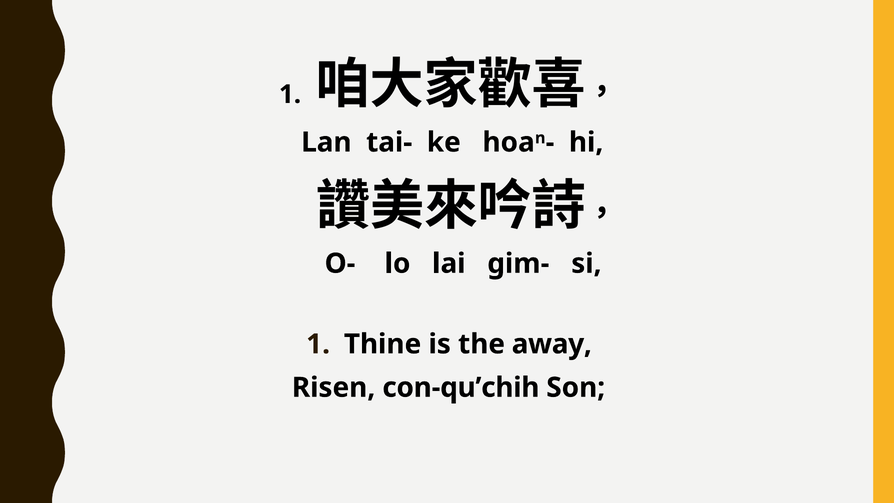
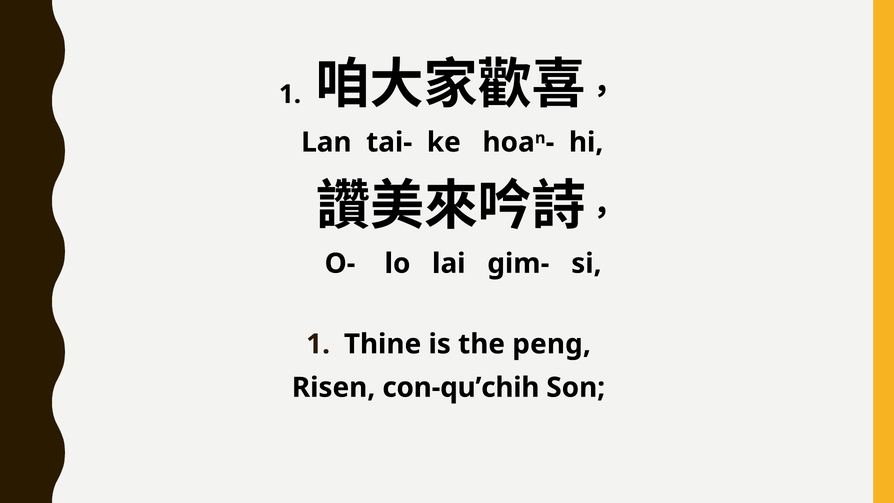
away: away -> peng (552, 344)
